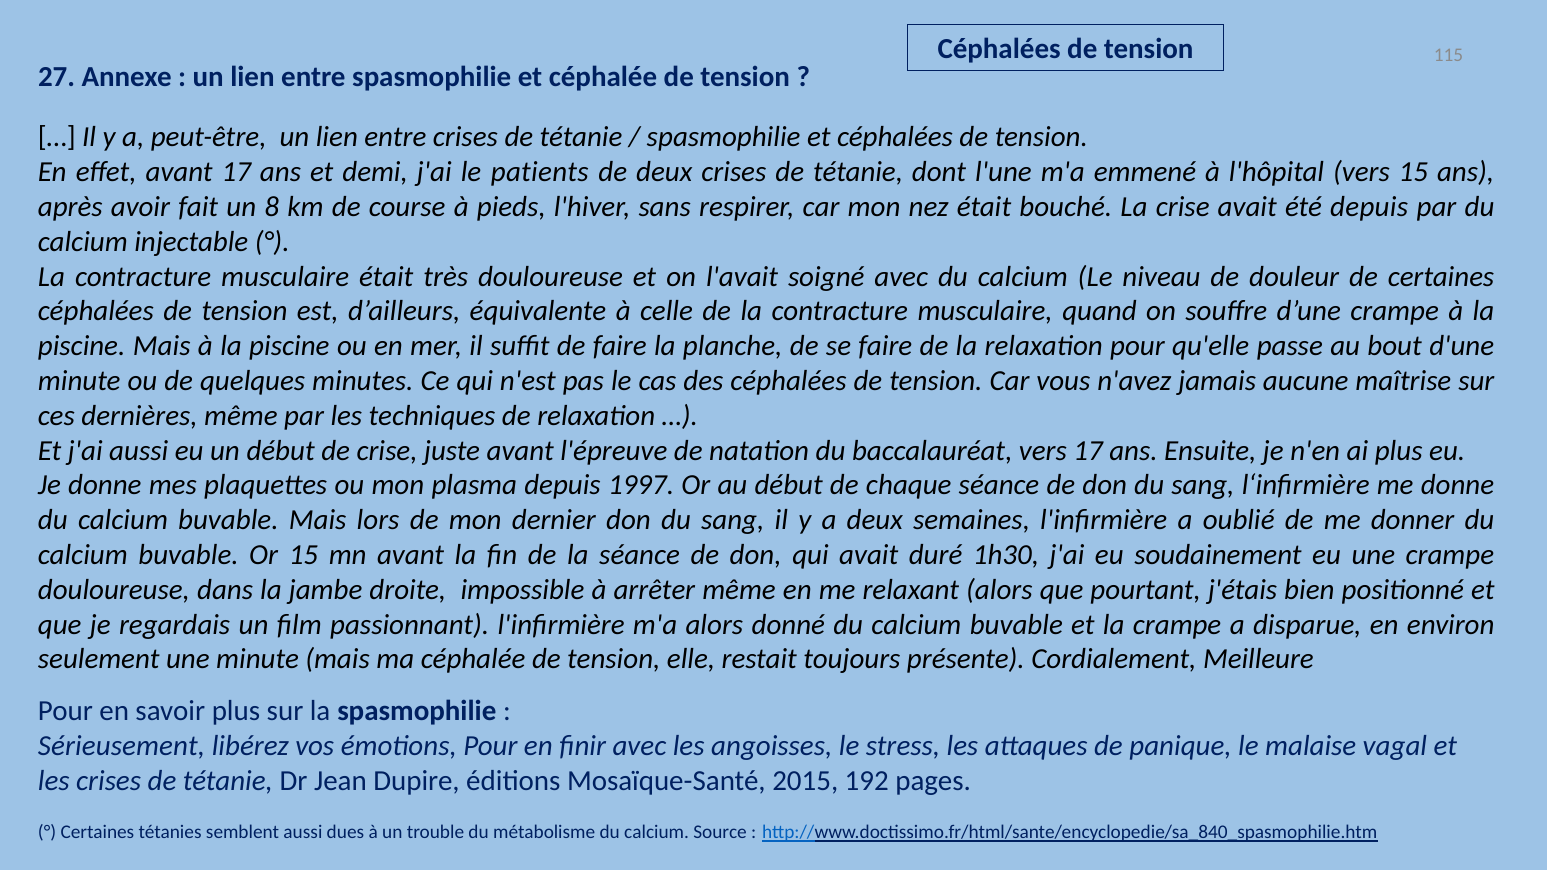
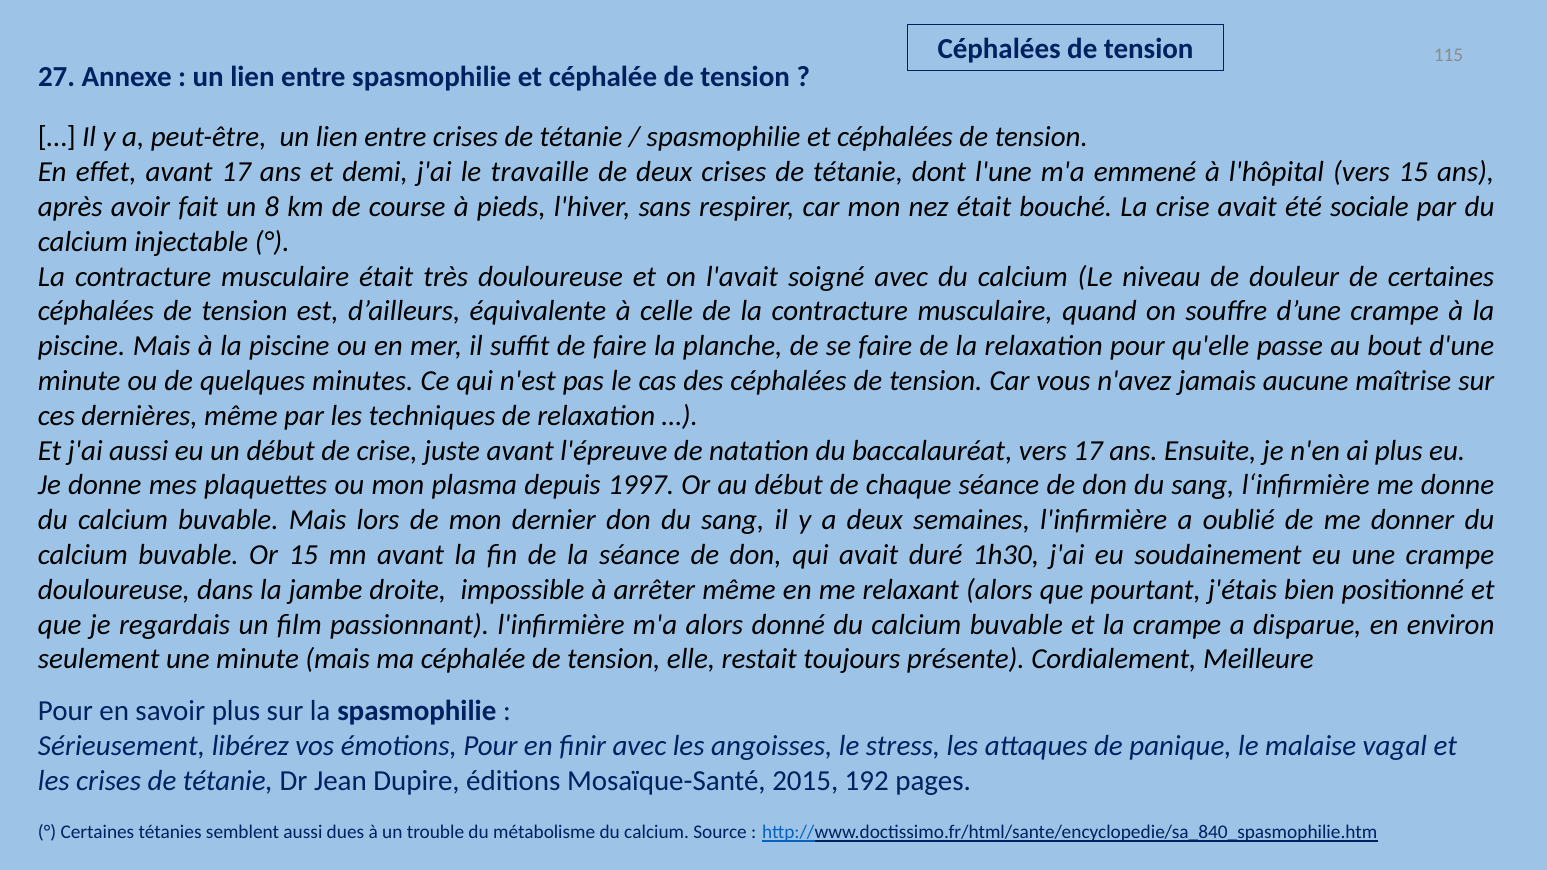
patients: patients -> travaille (540, 172)
été depuis: depuis -> sociale (1369, 207)
